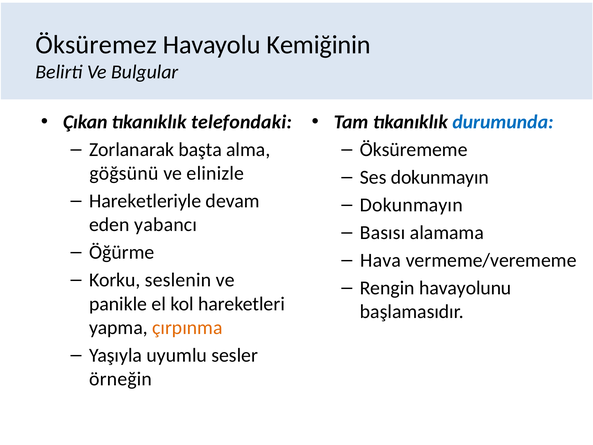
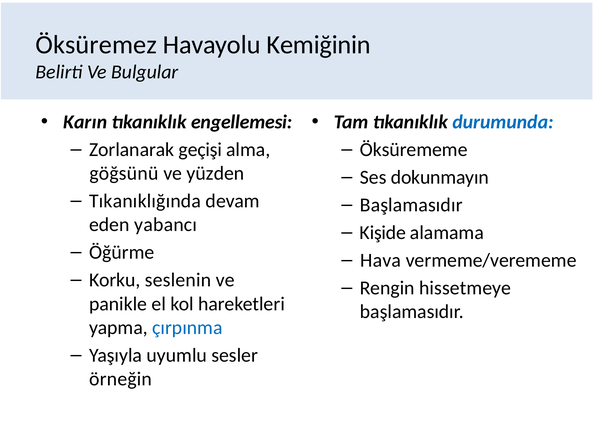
Çıkan: Çıkan -> Karın (85, 122)
telefondaki: telefondaki -> engellemesi (242, 122)
başta: başta -> geçişi (200, 149)
elinizle: elinizle -> yüzden (215, 173)
Hareketleriyle: Hareketleriyle -> Tıkanıklığında (145, 201)
Dokunmayın: Dokunmayın -> Başlamasıdır (411, 205)
Basısı: Basısı -> Kişide (383, 232)
havayolunu: havayolunu -> hissetmeye (465, 288)
çırpınma colour: orange -> blue (187, 327)
